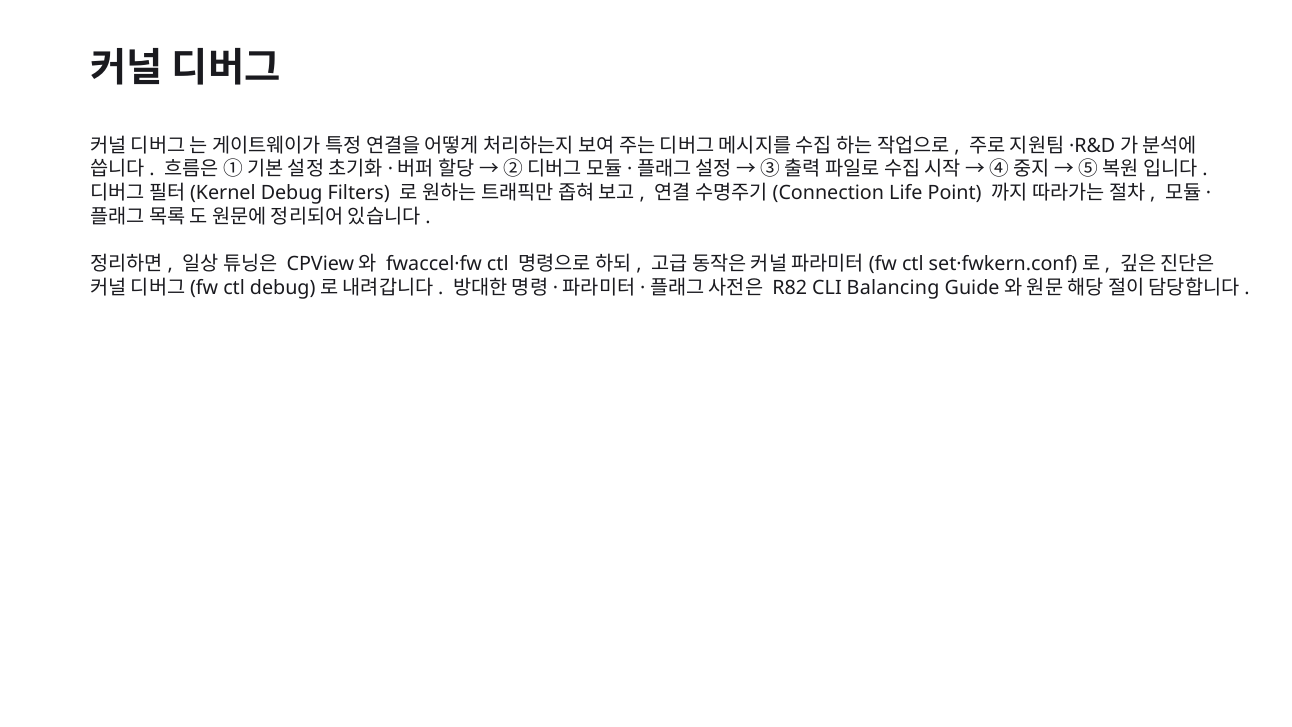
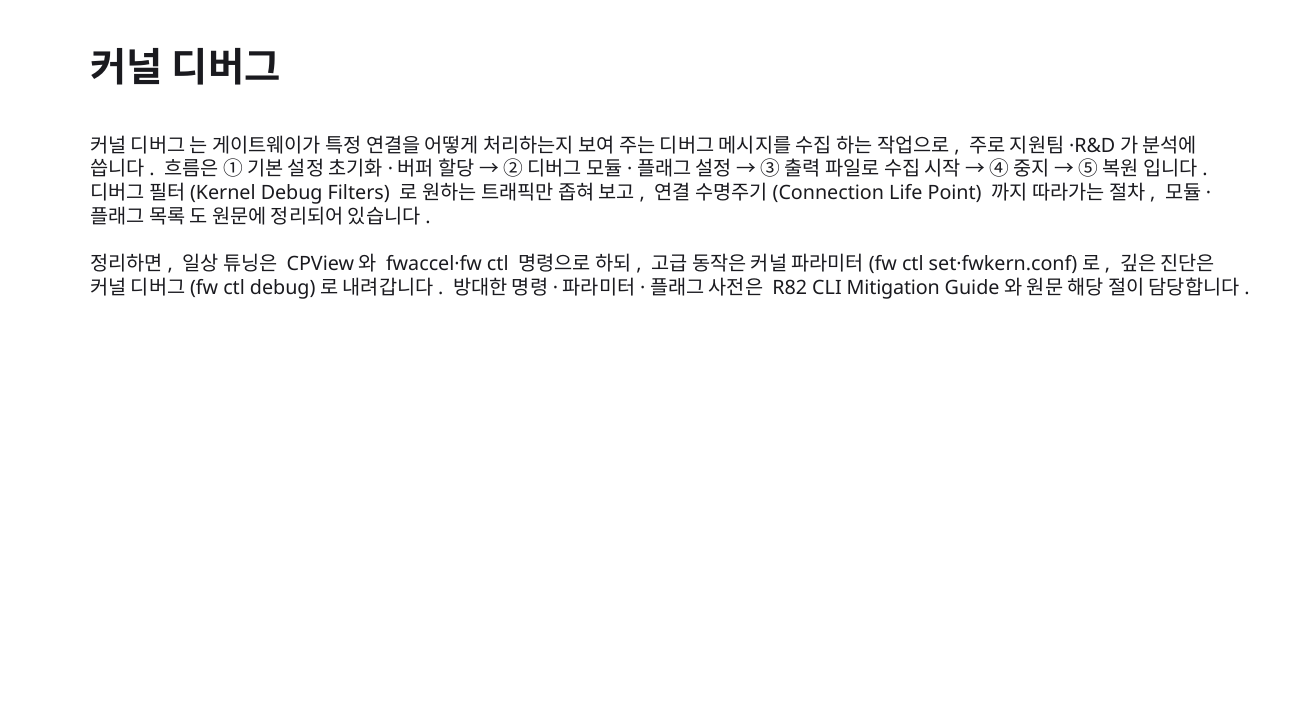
Balancing: Balancing -> Mitigation (893, 288)
